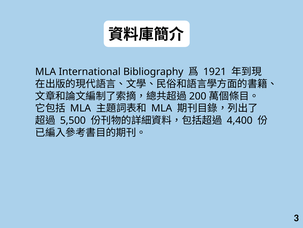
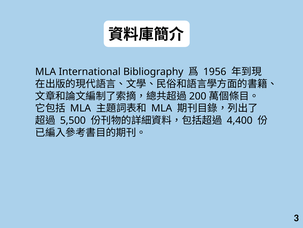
1921: 1921 -> 1956 (215, 72)
